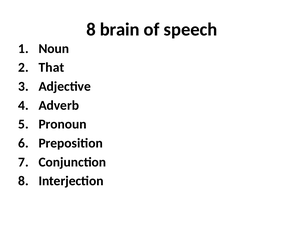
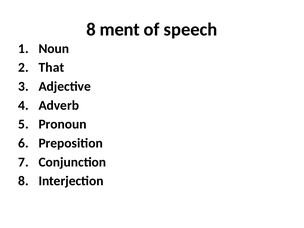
brain: brain -> ment (120, 29)
